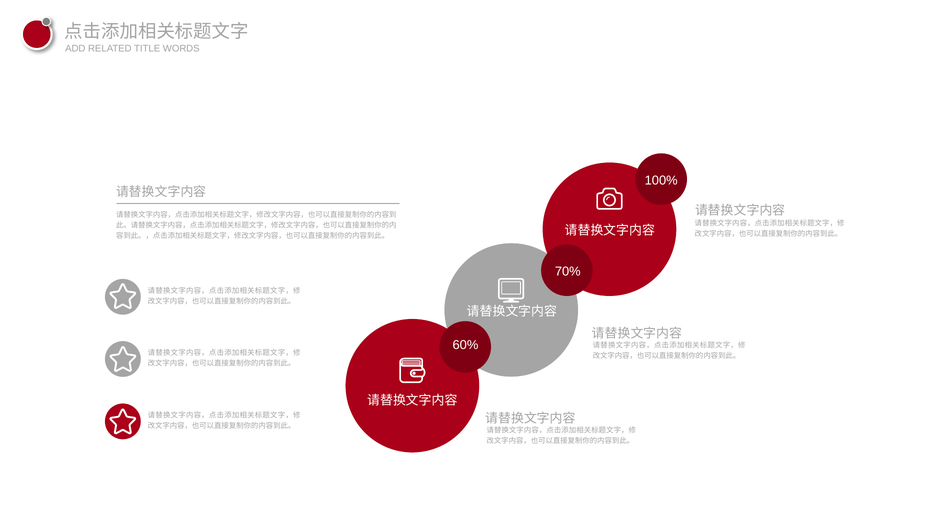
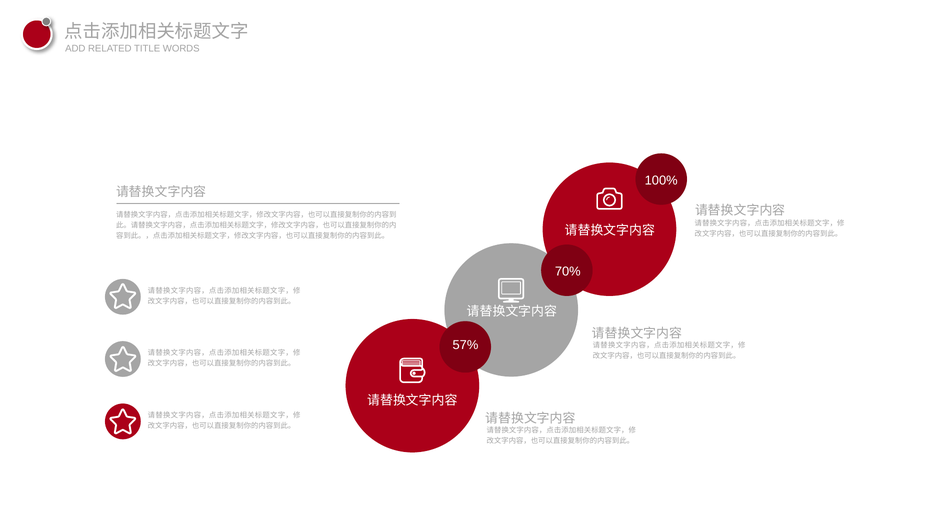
60%: 60% -> 57% (465, 346)
